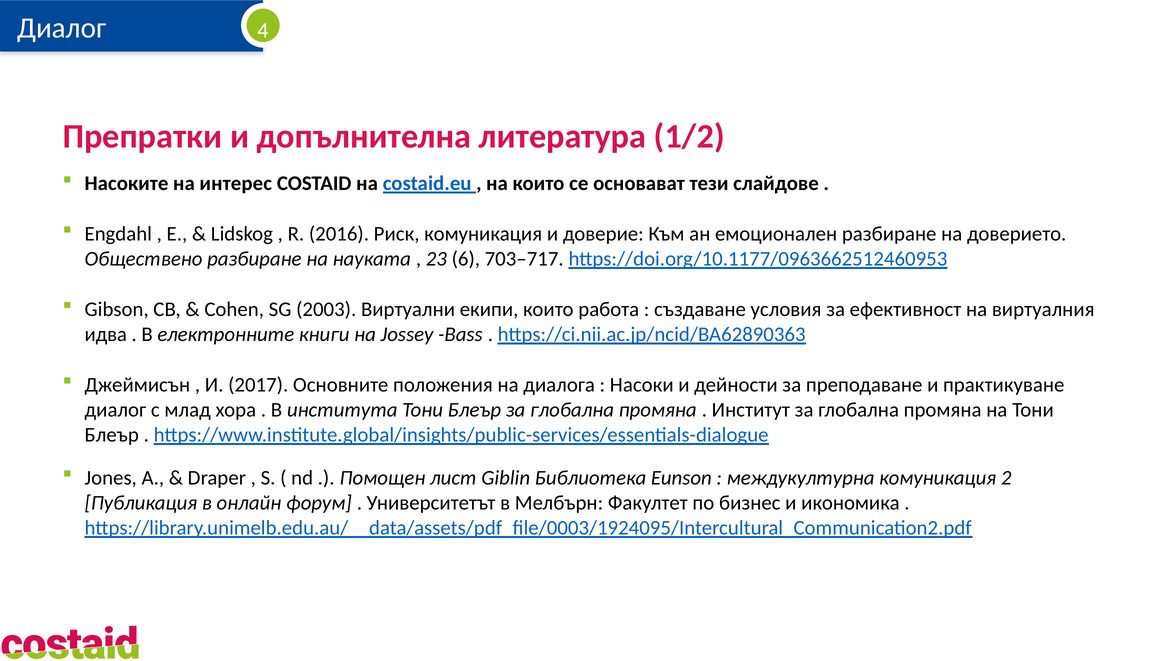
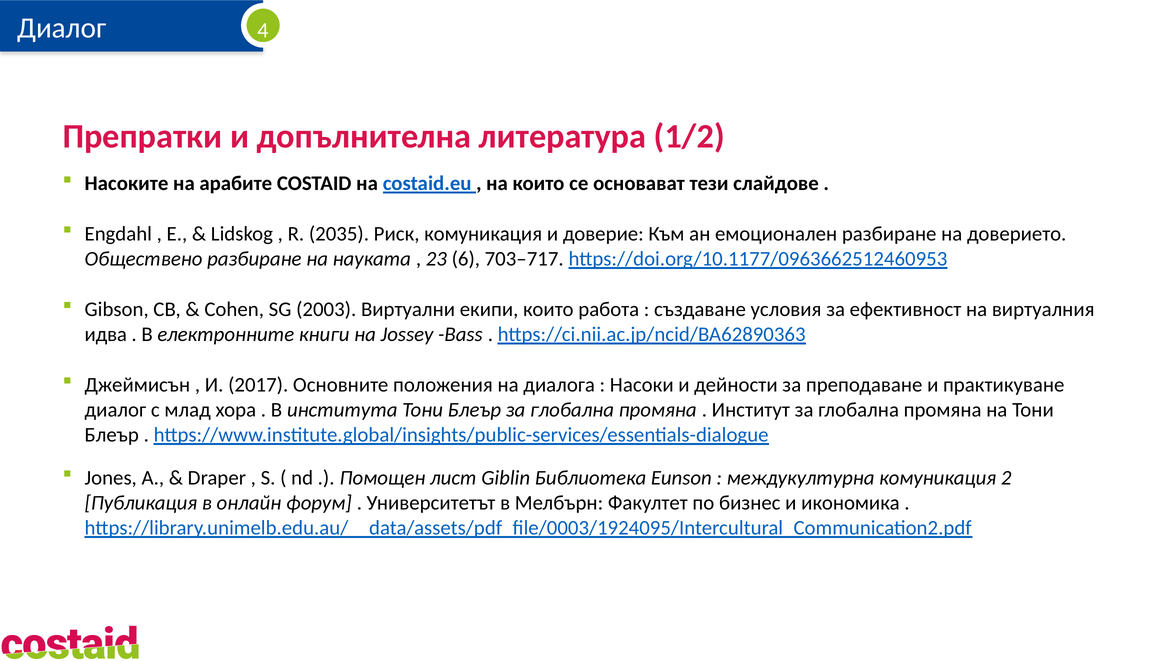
интерес: интерес -> арабите (236, 184)
2016: 2016 -> 2035 (339, 234)
